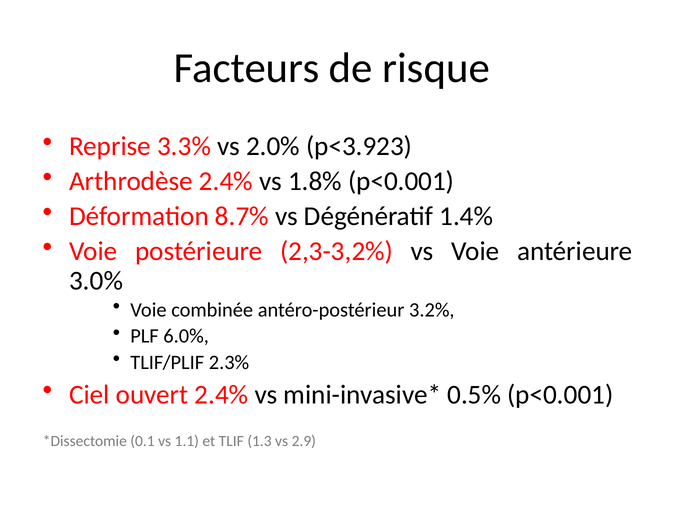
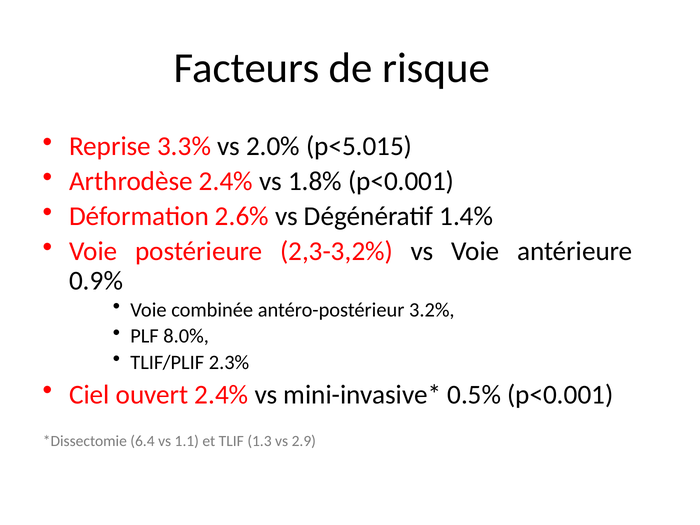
p<3.923: p<3.923 -> p<5.015 (359, 146)
8.7%: 8.7% -> 2.6% (242, 216)
3.0%: 3.0% -> 0.9% (96, 281)
6.0%: 6.0% -> 8.0% (186, 336)
0.1: 0.1 -> 6.4 (142, 441)
